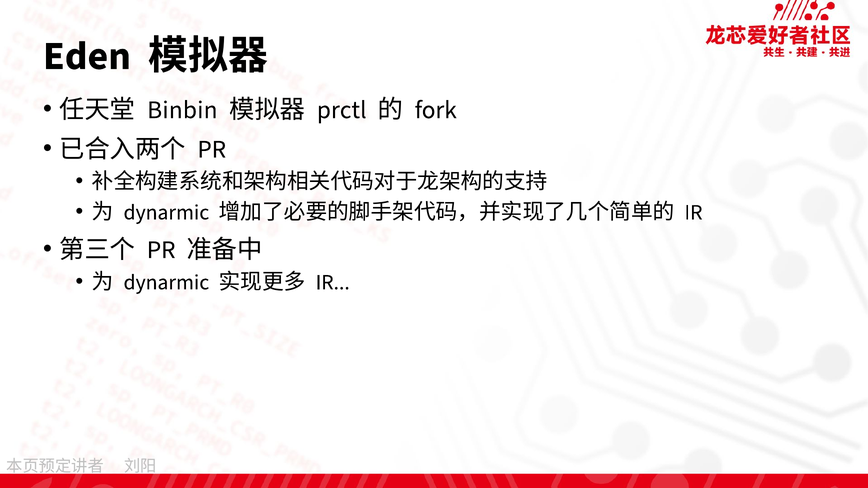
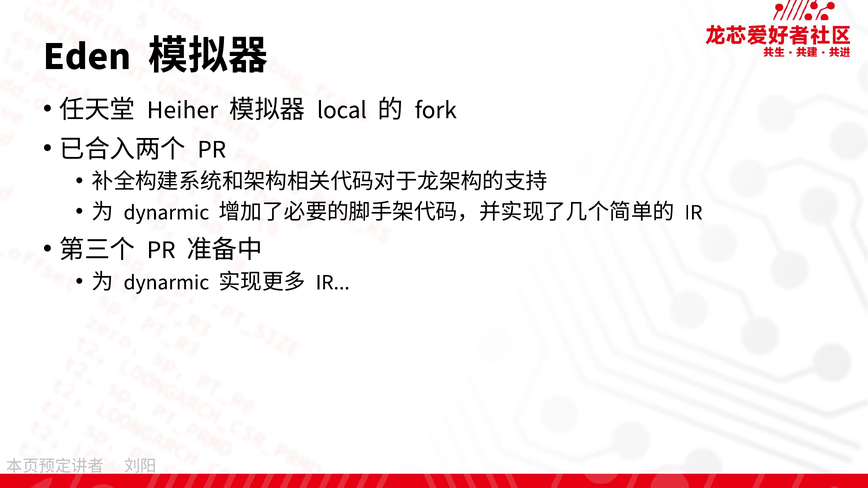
Binbin: Binbin -> Heiher (182, 110)
prctl: prctl -> local (342, 110)
